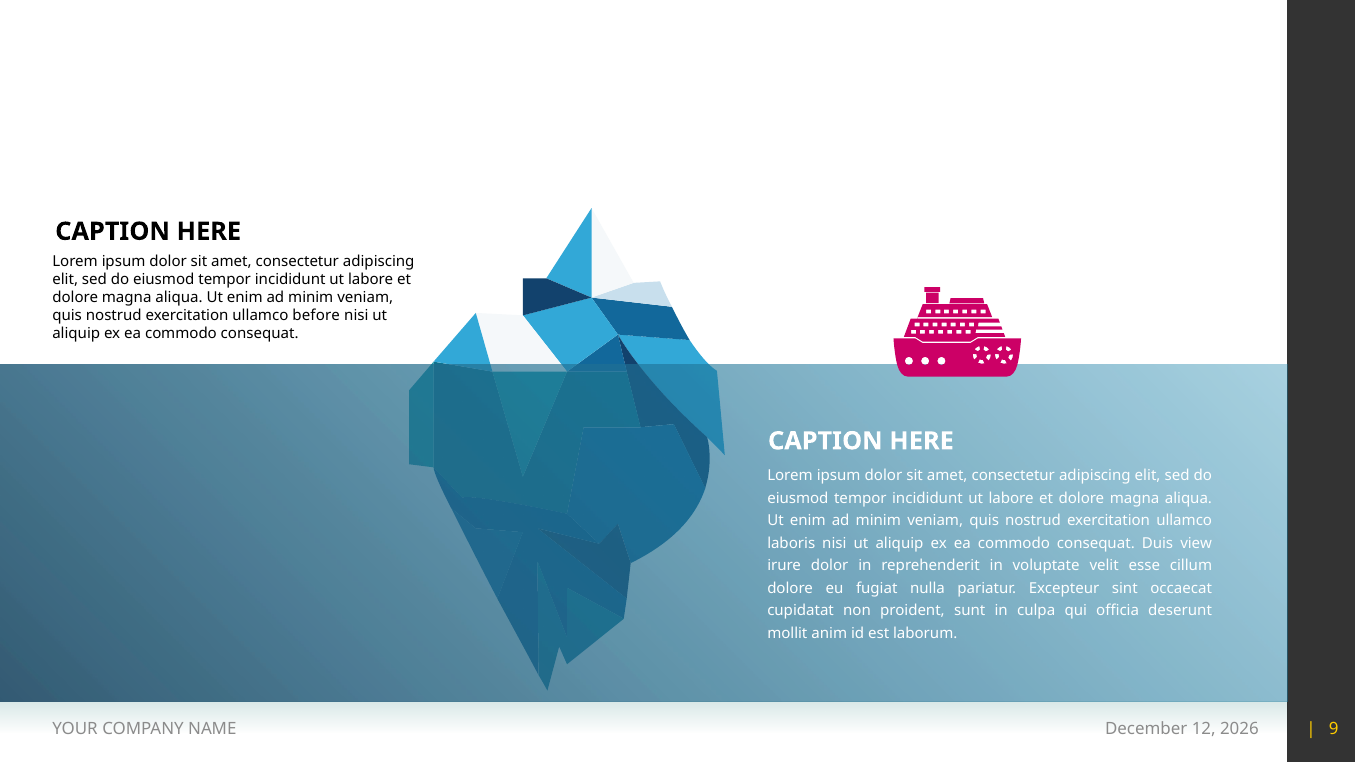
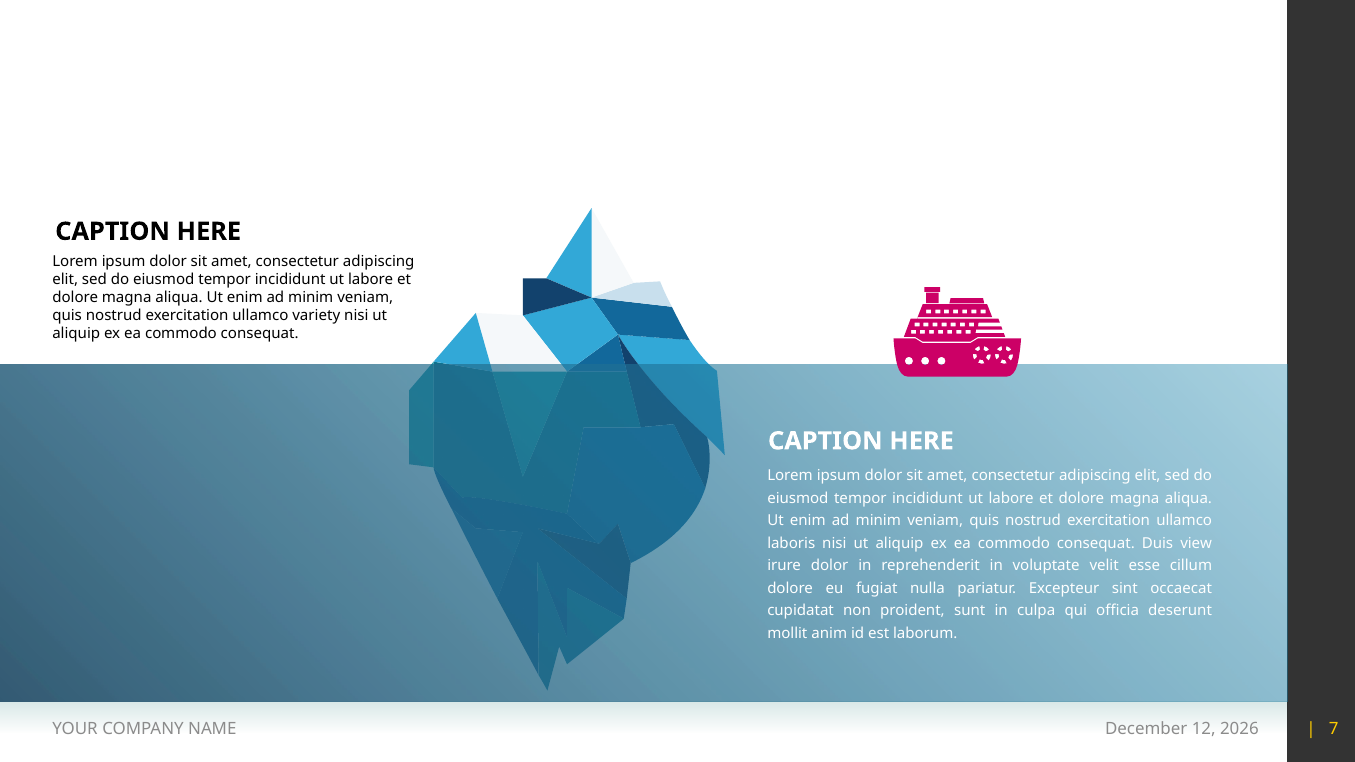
before: before -> variety (316, 316)
9: 9 -> 7 (1334, 729)
